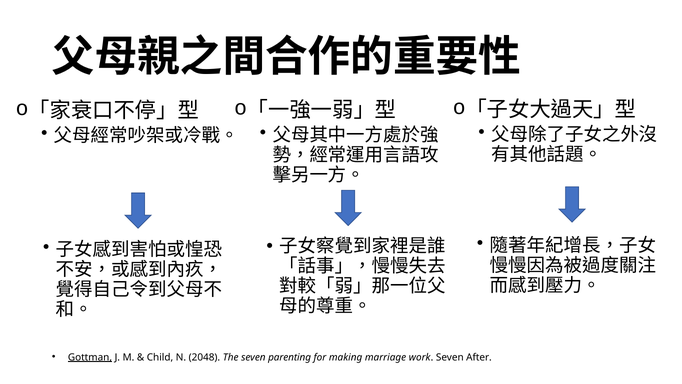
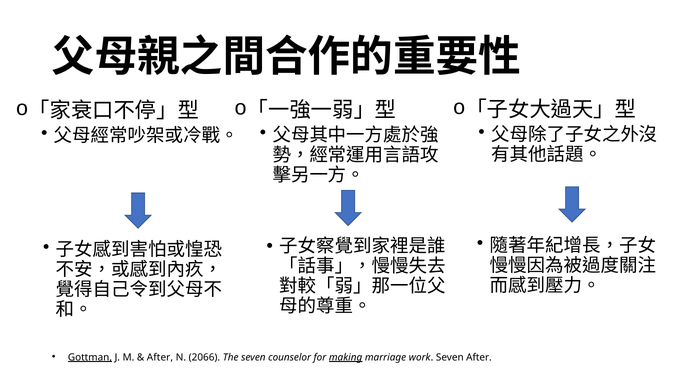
Child: Child -> After (160, 357)
2048: 2048 -> 2066 (204, 357)
parenting: parenting -> counselor (290, 357)
making underline: none -> present (346, 357)
